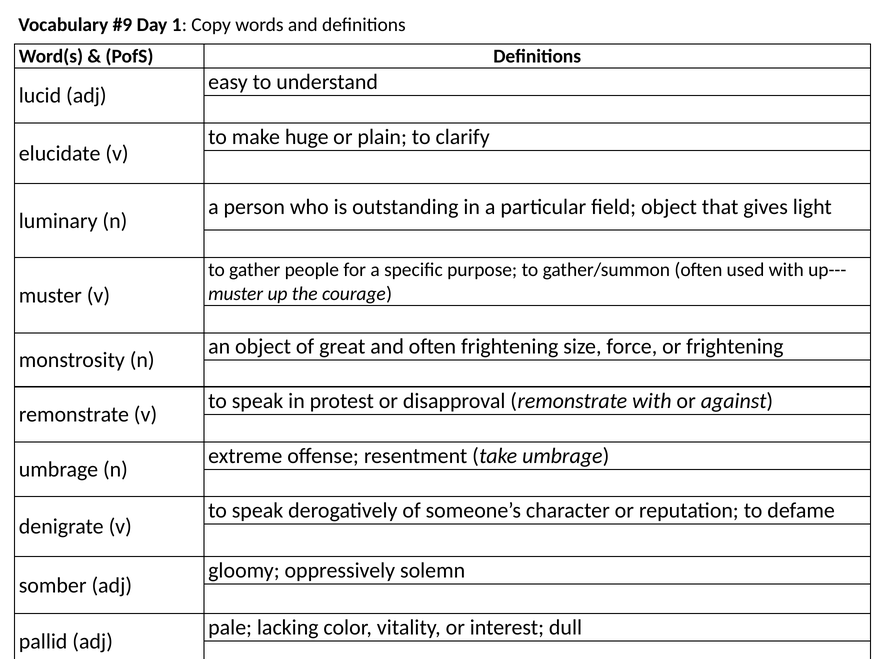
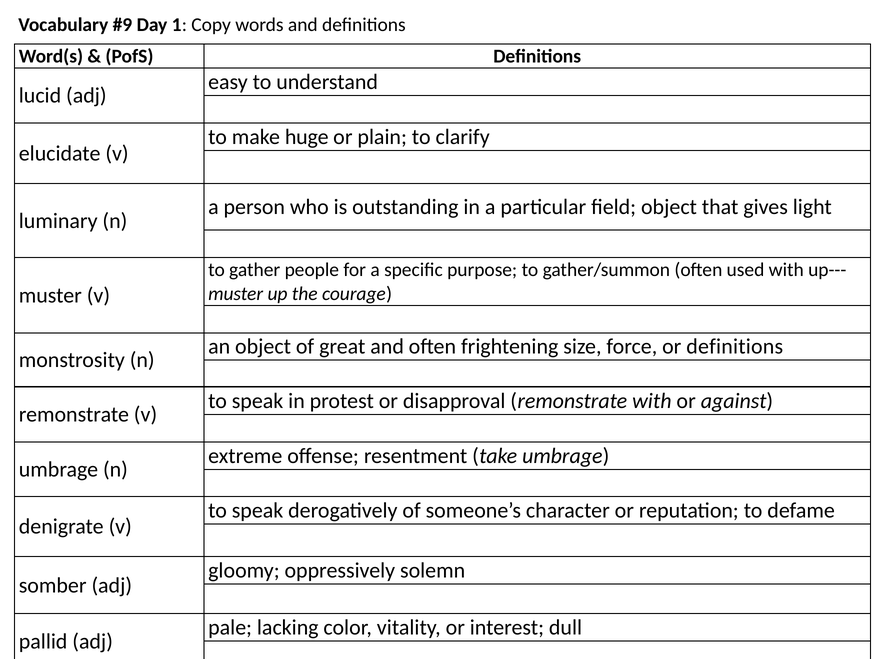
or frightening: frightening -> definitions (735, 346)
